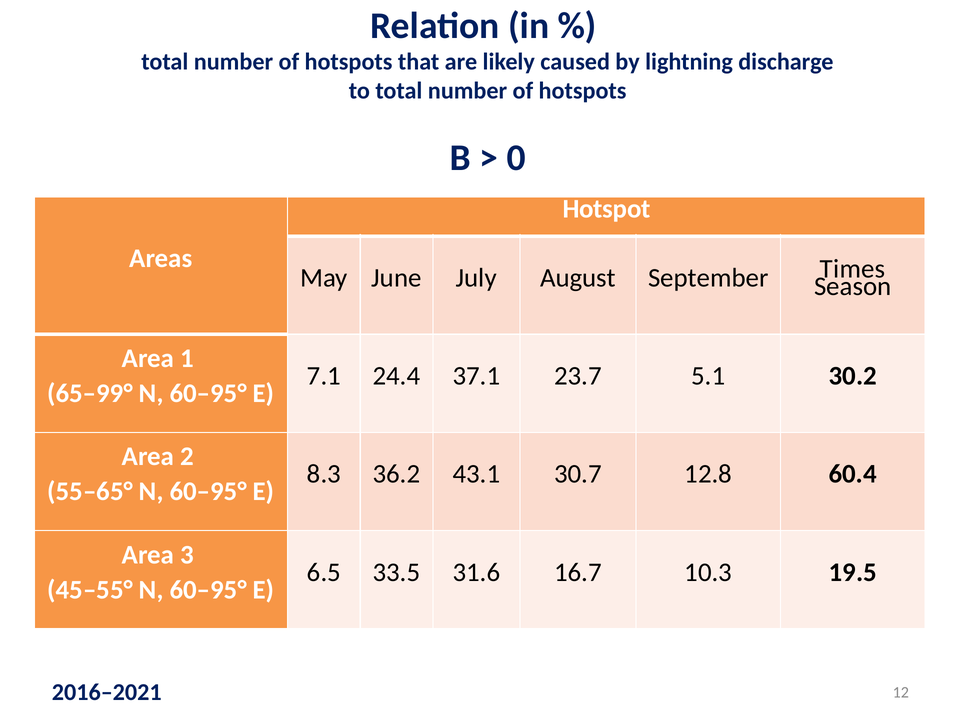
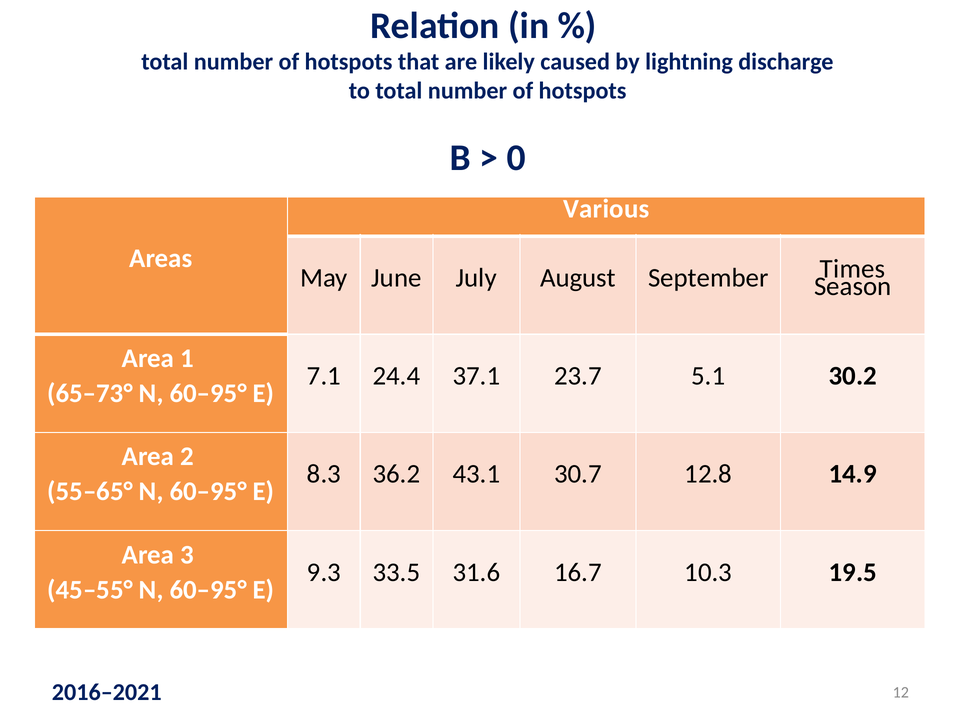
Hotspot: Hotspot -> Various (606, 209)
65–99°: 65–99° -> 65–73° (90, 394)
60.4: 60.4 -> 14.9 (853, 474)
6.5: 6.5 -> 9.3 (324, 572)
